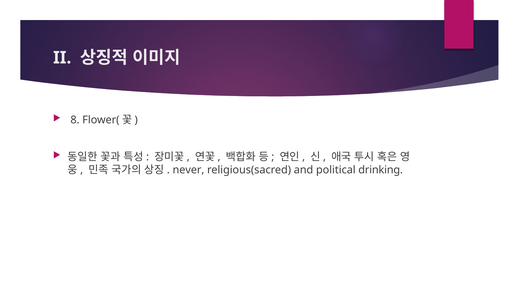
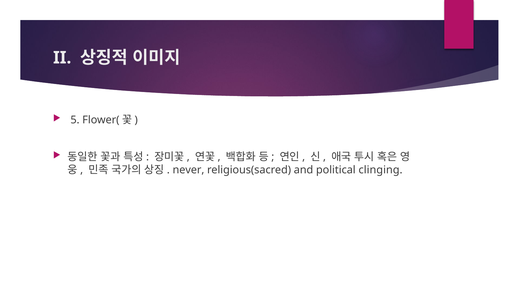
8: 8 -> 5 (75, 120)
drinking: drinking -> clinging (381, 170)
